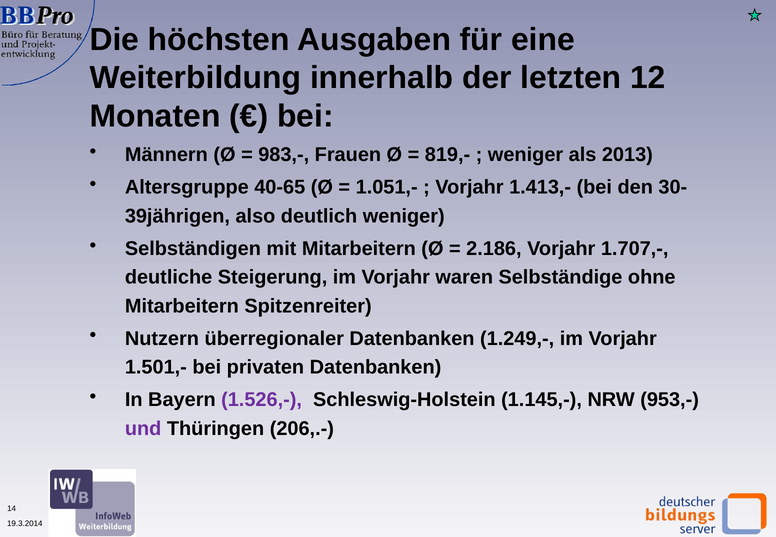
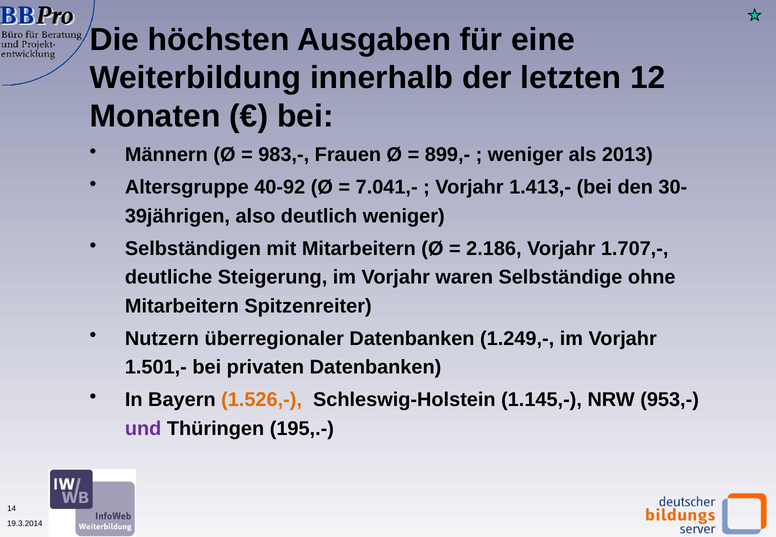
819,-: 819,- -> 899,- (447, 155)
40-65: 40-65 -> 40-92 (280, 188)
1.051,-: 1.051,- -> 7.041,- (387, 188)
1.526,- colour: purple -> orange (262, 400)
206,.-: 206,.- -> 195,.- (302, 429)
